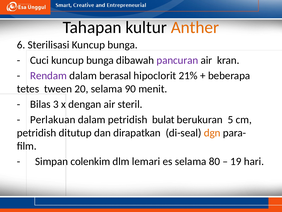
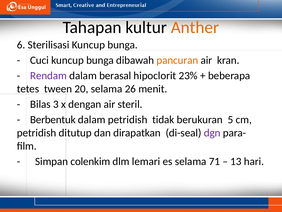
pancuran colour: purple -> orange (177, 60)
21%: 21% -> 23% (188, 75)
90: 90 -> 26 (130, 89)
Perlakuan: Perlakuan -> Berbentuk (53, 119)
bulat: bulat -> tidak (163, 119)
dgn colour: orange -> purple (212, 133)
80: 80 -> 71 (214, 161)
19: 19 -> 13 (236, 161)
